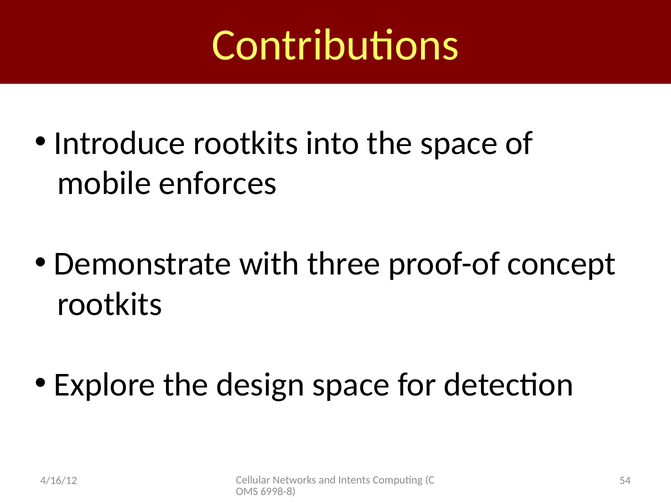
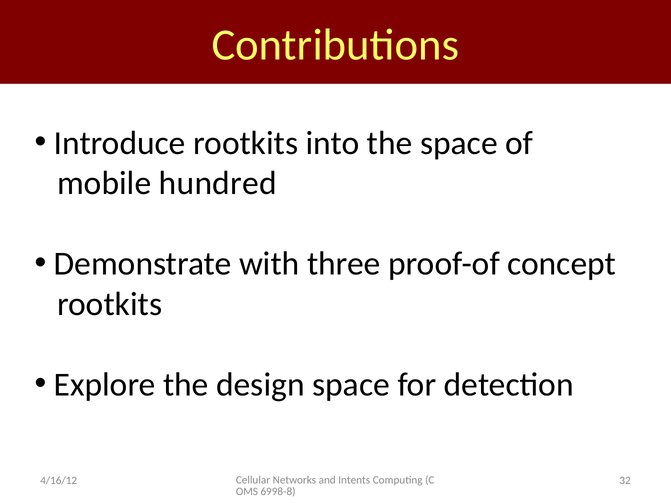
enforces: enforces -> hundred (218, 183)
54: 54 -> 32 (625, 481)
